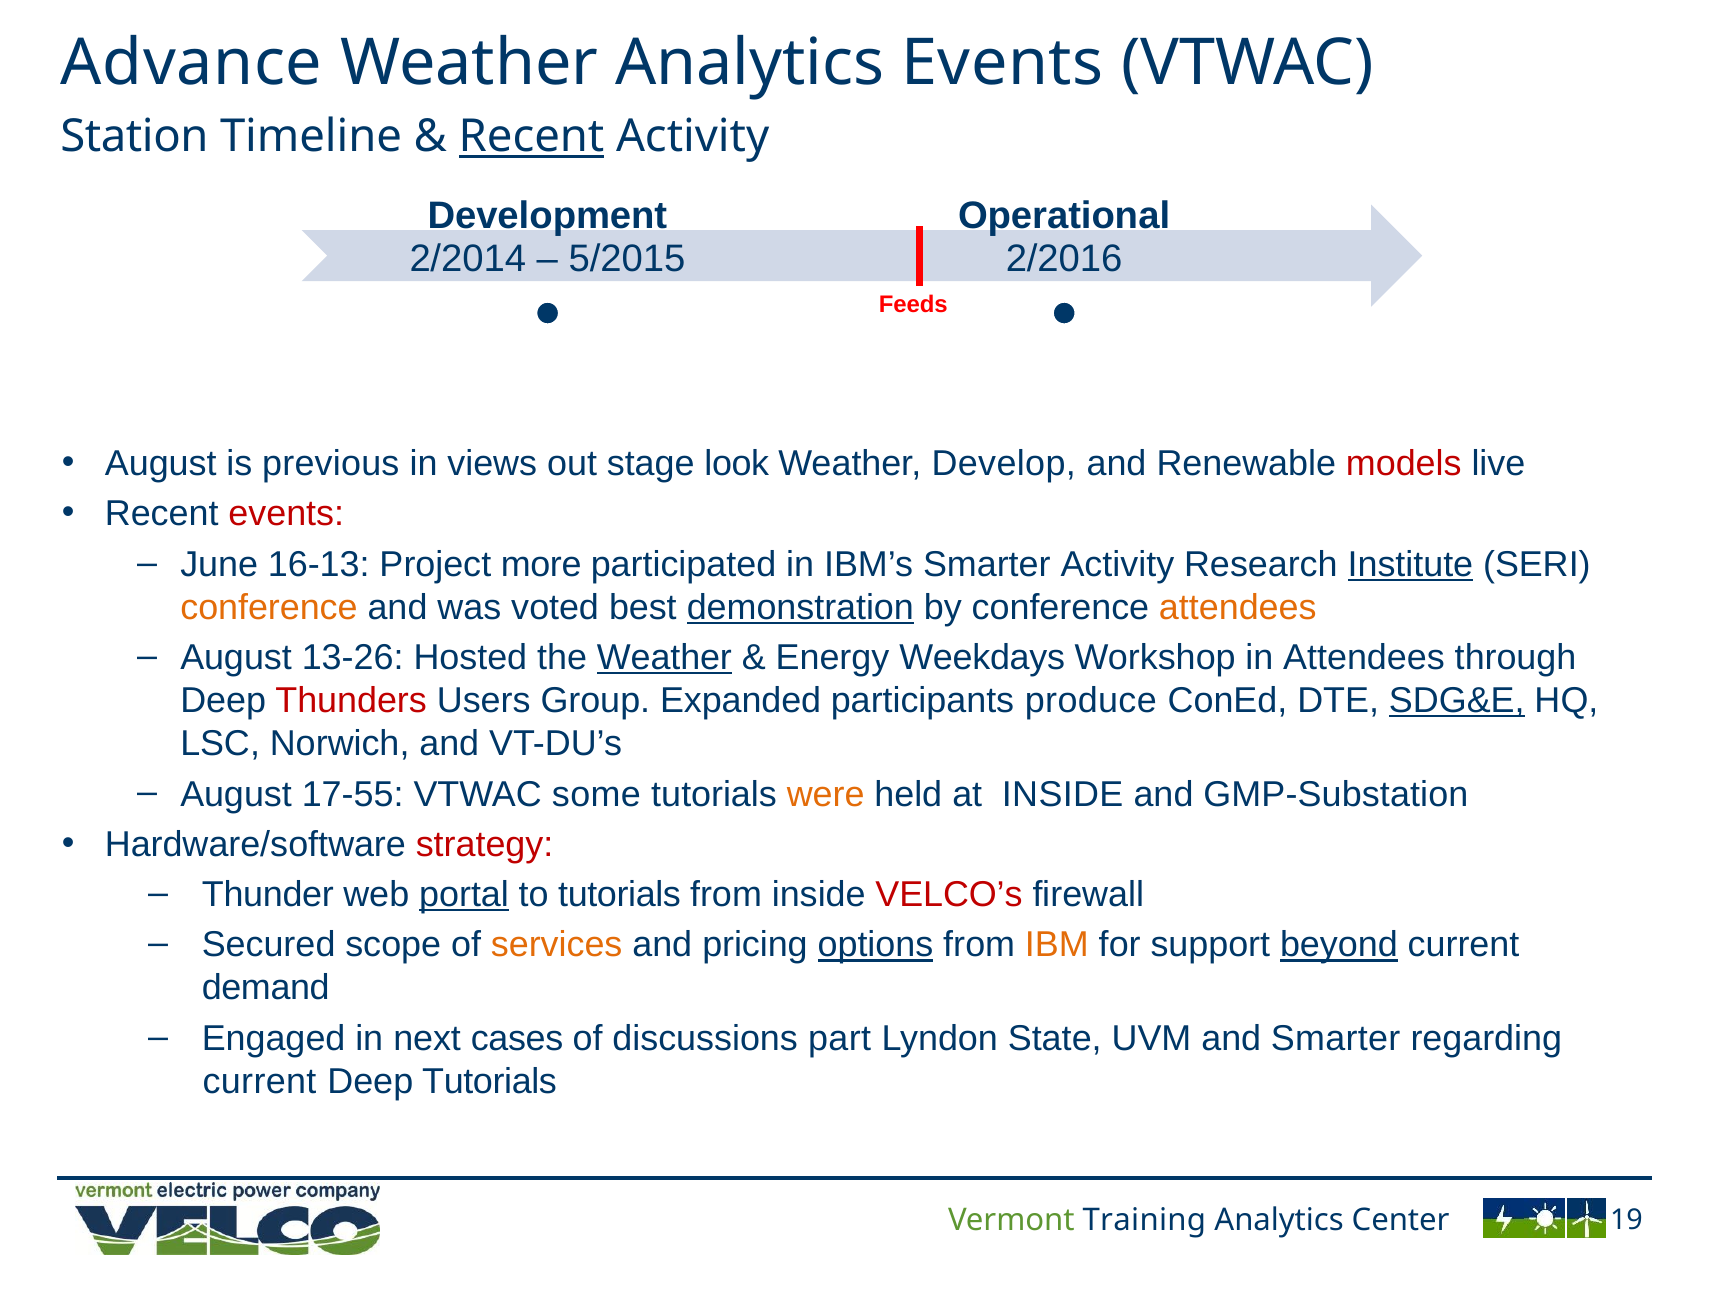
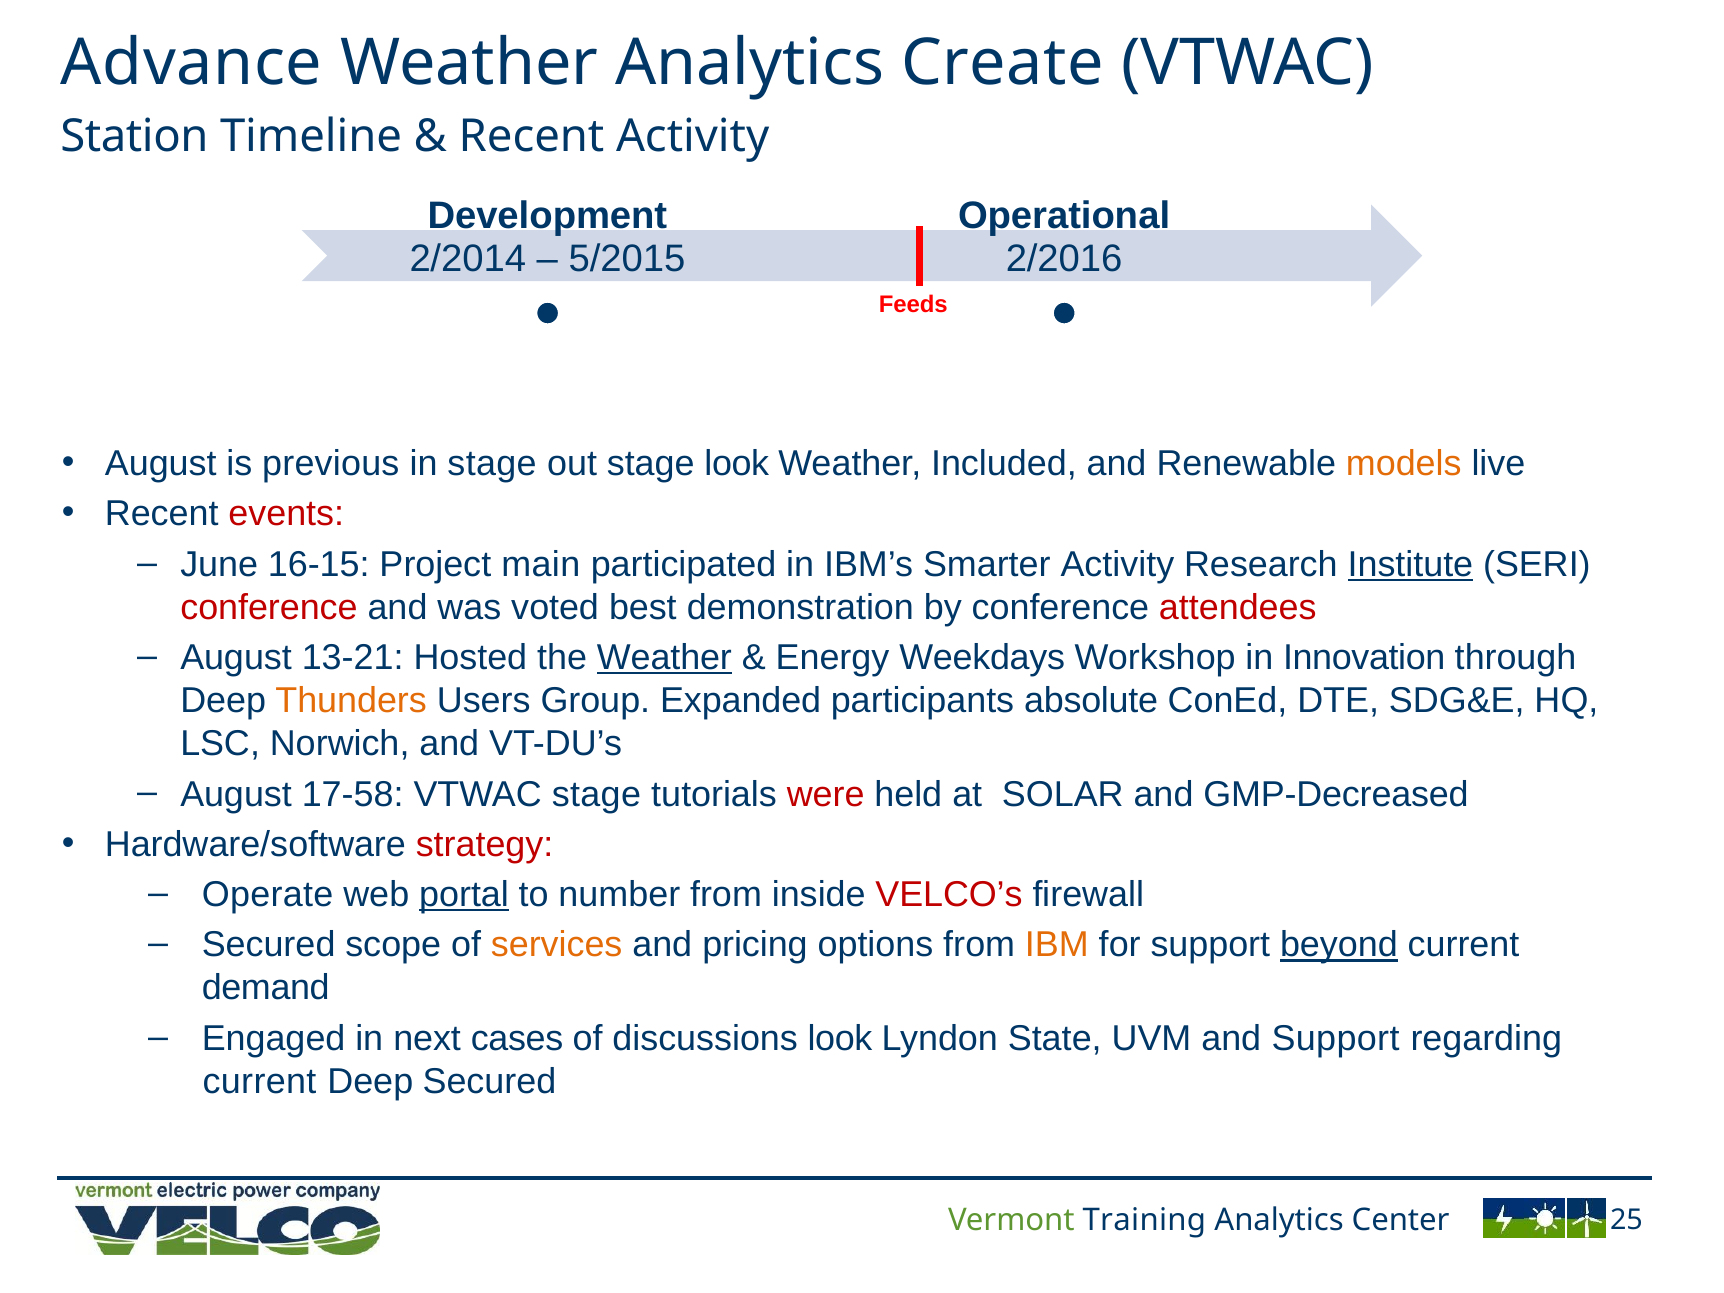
Analytics Events: Events -> Create (1003, 63)
Recent underline: present -> none (532, 137)
in views: views -> stage (492, 464)
Develop: Develop -> Included (1004, 464)
models colour: red -> orange (1404, 464)
16-13: 16-13 -> 16-15 (319, 564)
more: more -> main (541, 564)
conference colour: orange -> red (269, 607)
demonstration underline: present -> none (800, 607)
attendees colour: orange -> red (1238, 607)
13-26: 13-26 -> 13-21 (353, 658)
in Attendees: Attendees -> Innovation (1364, 658)
Thunders colour: red -> orange (351, 701)
produce: produce -> absolute (1091, 701)
SDG&E underline: present -> none (1457, 701)
17-55: 17-55 -> 17-58 (353, 794)
VTWAC some: some -> stage (596, 794)
were colour: orange -> red (826, 794)
at INSIDE: INSIDE -> SOLAR (1063, 794)
GMP-Substation: GMP-Substation -> GMP-Decreased (1336, 794)
Thunder: Thunder -> Operate (268, 895)
to tutorials: tutorials -> number (619, 895)
options underline: present -> none (875, 945)
discussions part: part -> look (840, 1038)
and Smarter: Smarter -> Support (1336, 1038)
Deep Tutorials: Tutorials -> Secured (489, 1082)
19: 19 -> 25 (1627, 1220)
